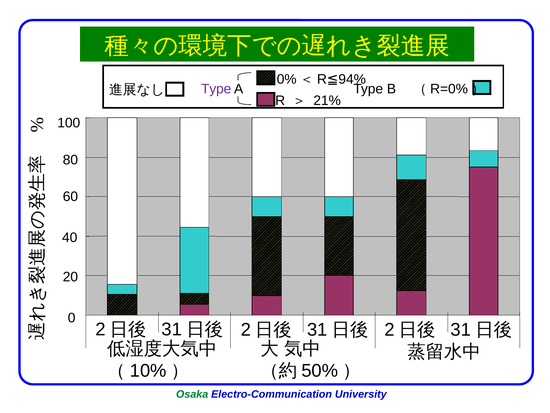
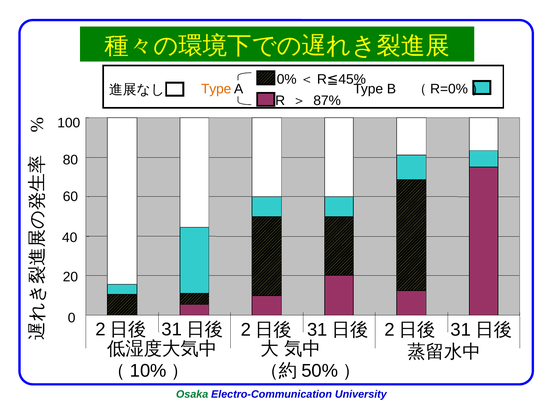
94%: 94% -> 45% (352, 79)
Type colour: purple -> orange (216, 89)
21%: 21% -> 87% (327, 100)
